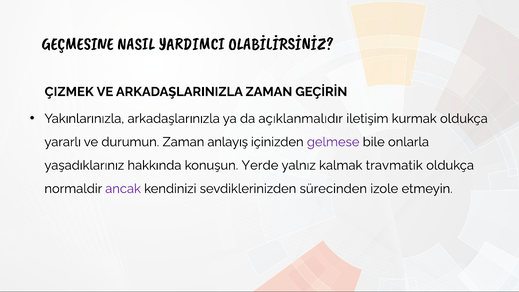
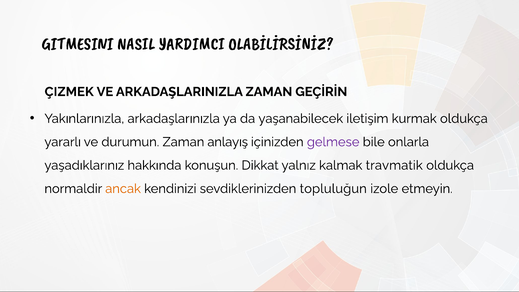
GEÇMESINE: GEÇMESINE -> GITMESINI (78, 44)
açıklanmalıdır: açıklanmalıdır -> yaşanabilecek (301, 119)
Yerde: Yerde -> Dikkat (260, 165)
ancak colour: purple -> orange (123, 189)
sürecinden: sürecinden -> topluluğun (333, 189)
